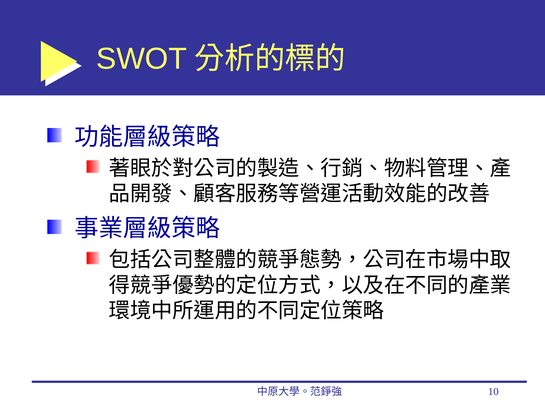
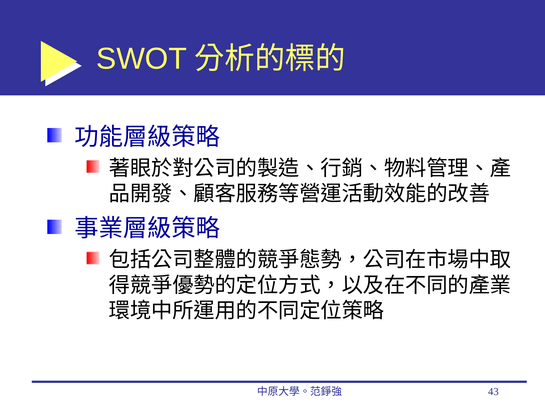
10: 10 -> 43 (493, 391)
